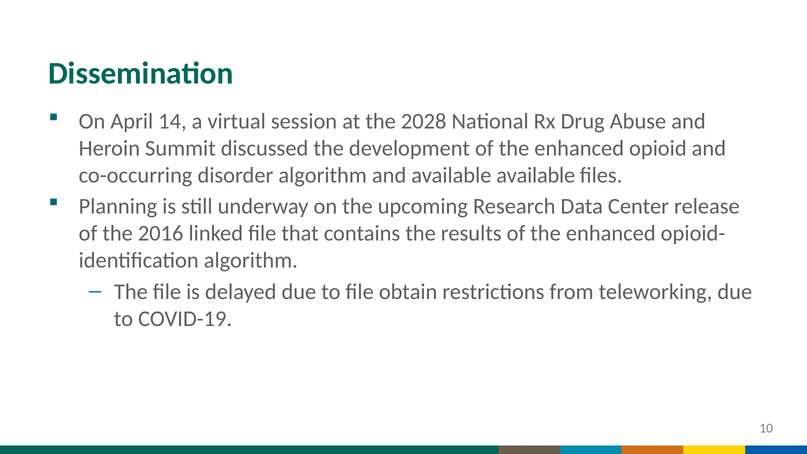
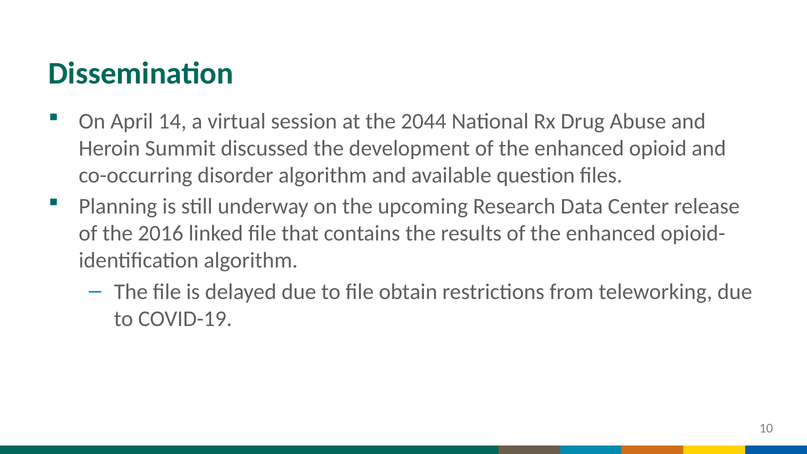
2028: 2028 -> 2044 (424, 121)
available available: available -> question (536, 175)
